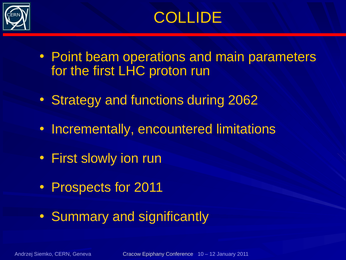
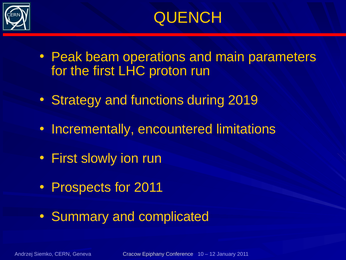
COLLIDE: COLLIDE -> QUENCH (188, 18)
Point: Point -> Peak (67, 57)
2062: 2062 -> 2019 (243, 100)
significantly: significantly -> complicated (174, 216)
